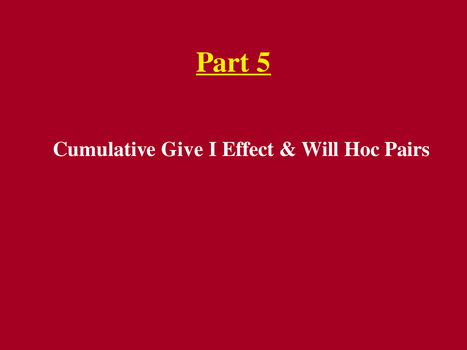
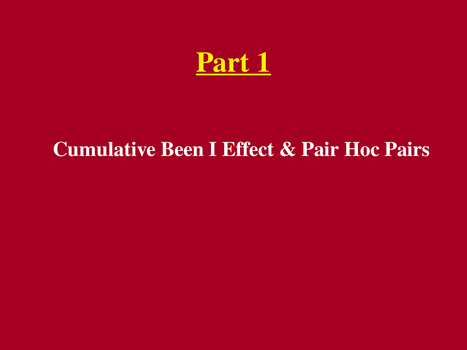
5: 5 -> 1 (264, 62)
Give: Give -> Been (182, 149)
Will: Will -> Pair (320, 149)
